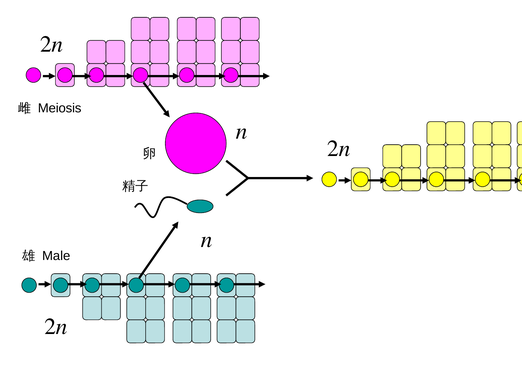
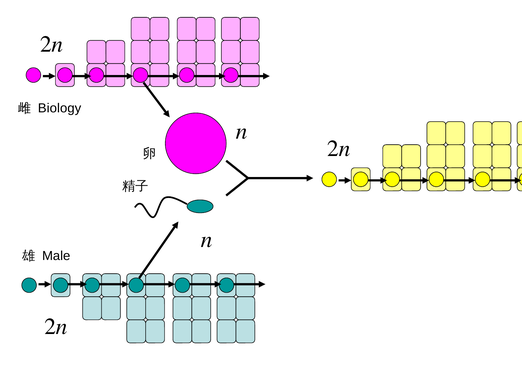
Meiosis: Meiosis -> Biology (60, 108)
